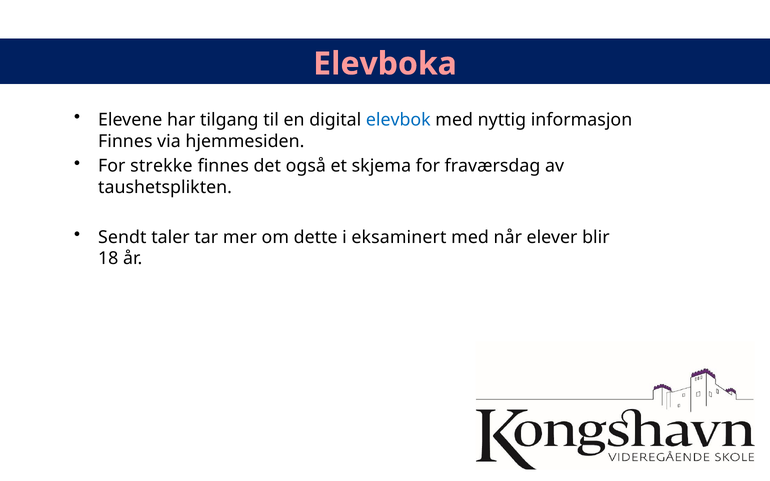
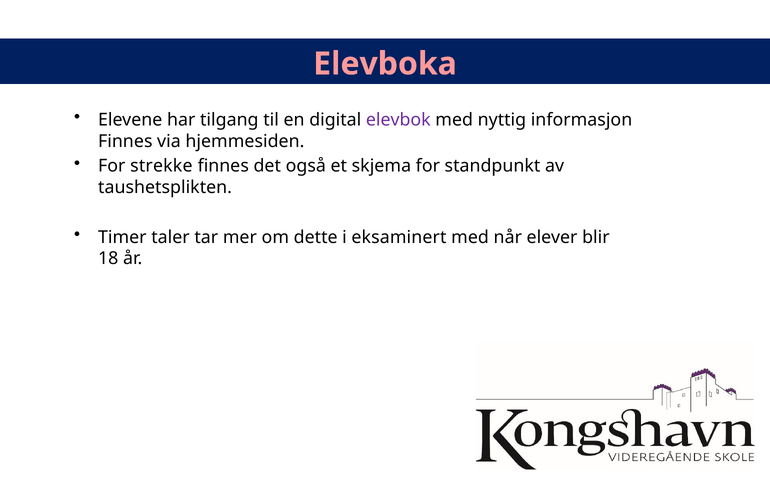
elevbok colour: blue -> purple (398, 120)
fraværsdag: fraværsdag -> standpunkt (492, 166)
Sendt: Sendt -> Timer (122, 237)
